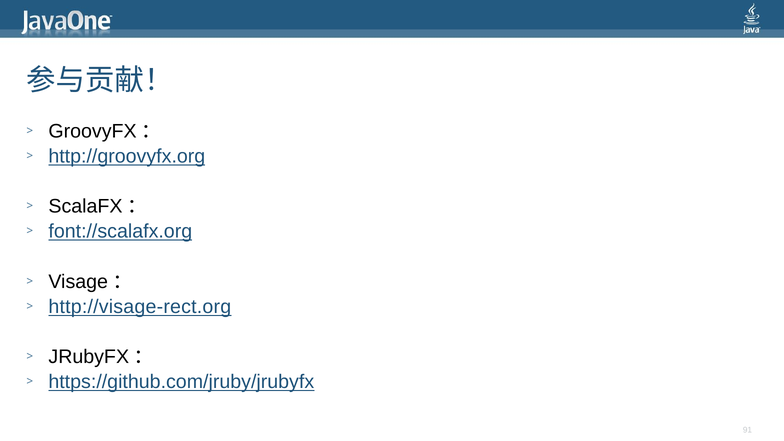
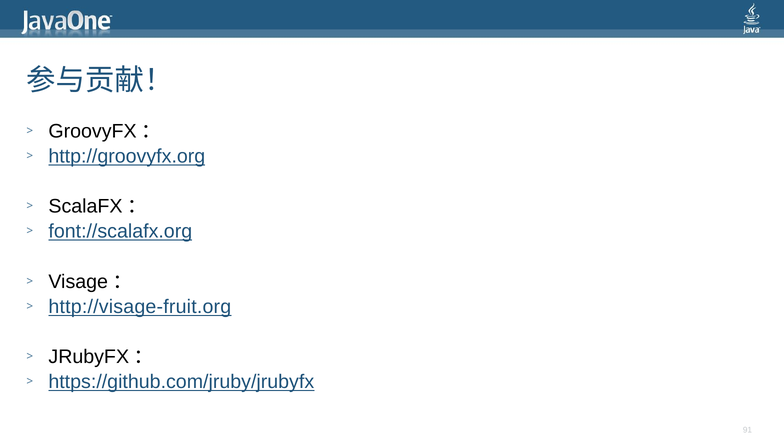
http://visage-rect.org: http://visage-rect.org -> http://visage-fruit.org (140, 307)
